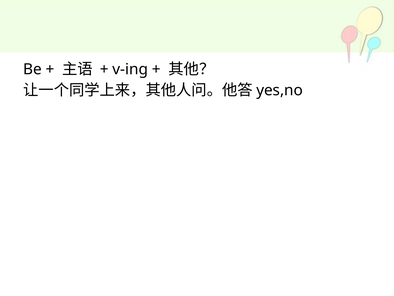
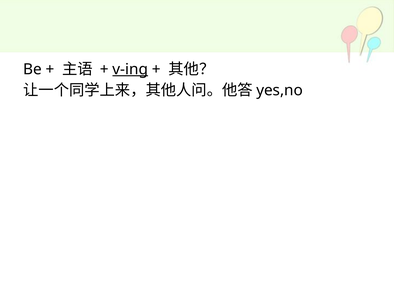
v-ing underline: none -> present (130, 69)
